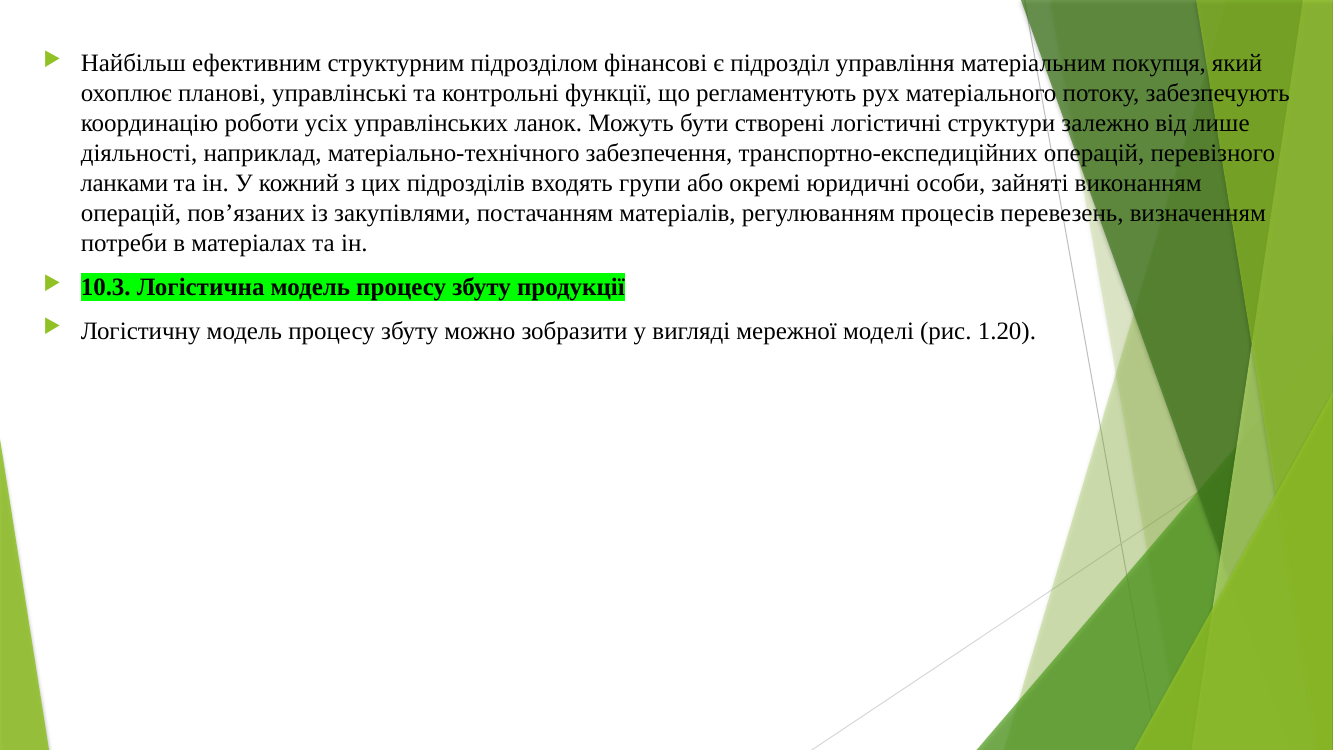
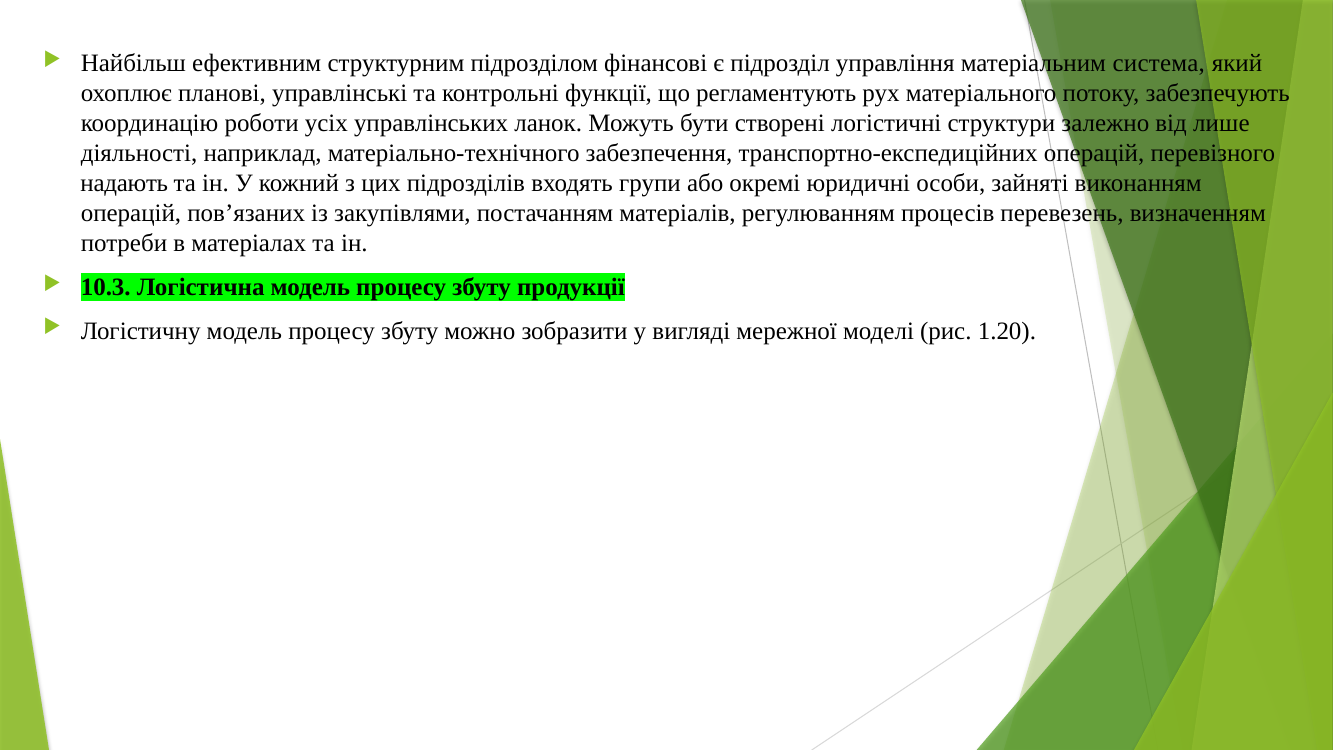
покупця: покупця -> система (1159, 63)
ланками: ланками -> надають (124, 183)
